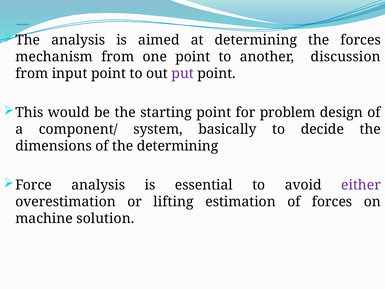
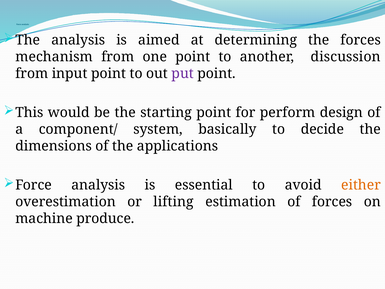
problem: problem -> perform (288, 113)
the determining: determining -> applications (178, 146)
either colour: purple -> orange (361, 185)
solution: solution -> produce (105, 218)
